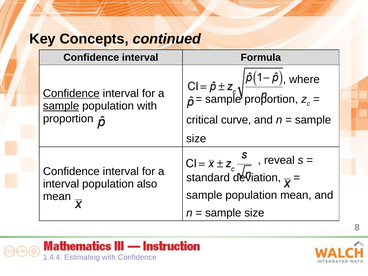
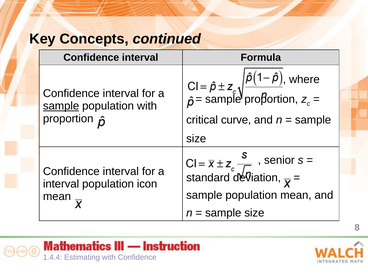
Confidence underline: present -> none (71, 93)
reveal: reveal -> senior (279, 160)
also: also -> icon (147, 184)
